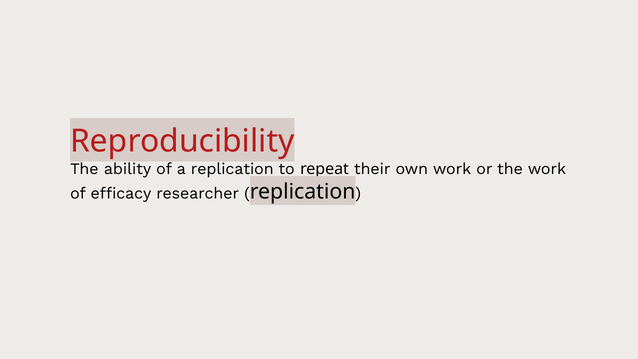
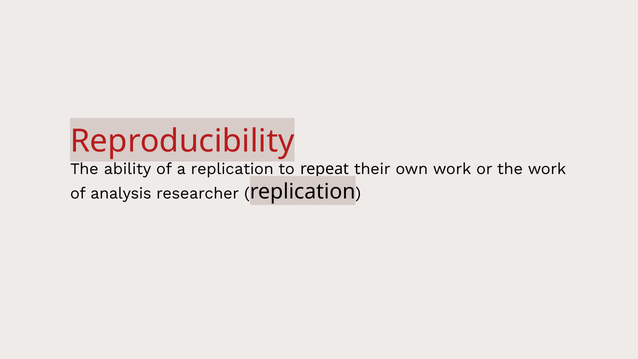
efficacy: efficacy -> analysis (121, 193)
